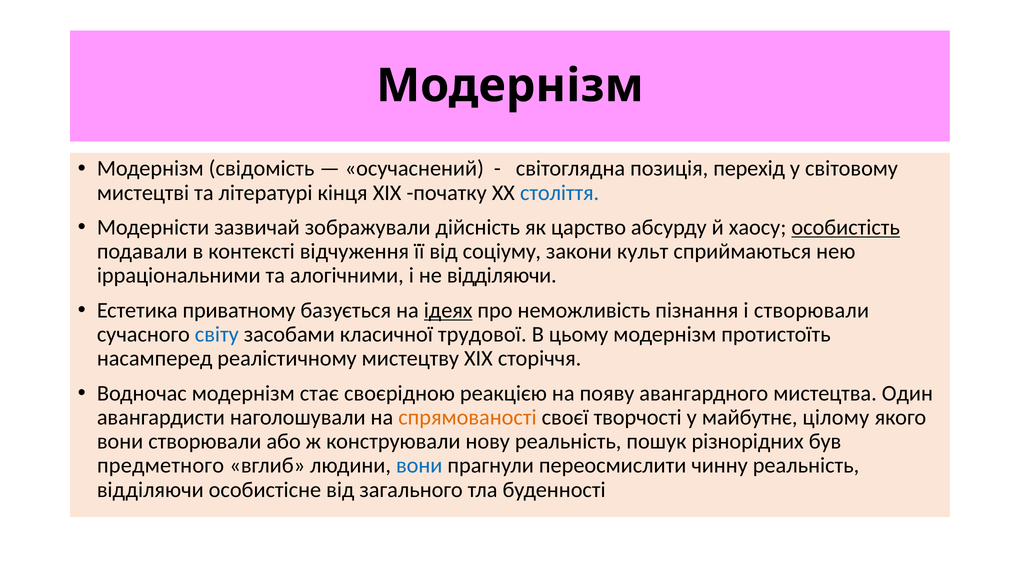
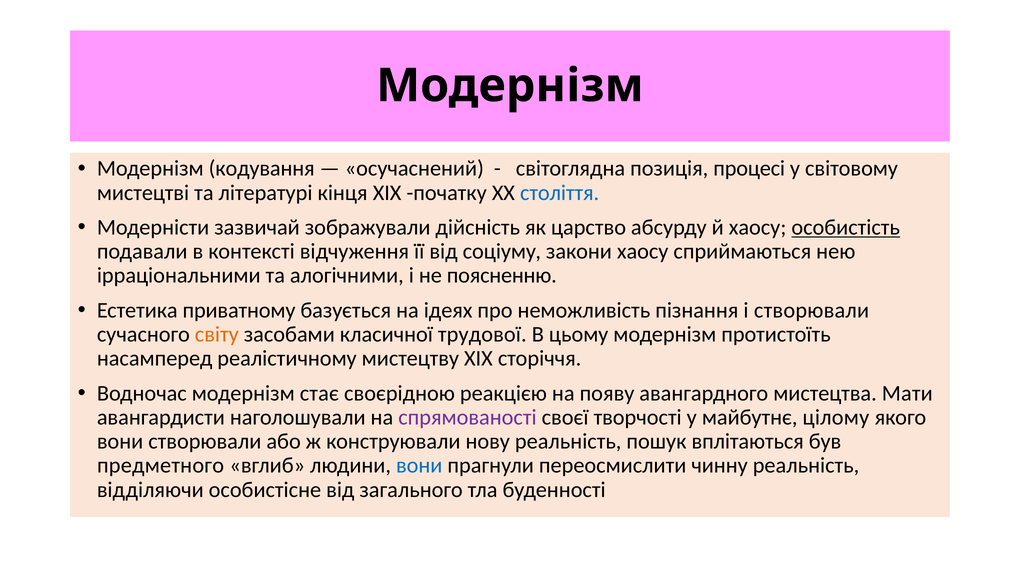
свідомість: свідомість -> кодування (262, 168)
перехід: перехід -> процесі (749, 168)
закони культ: культ -> хаосу (643, 251)
не відділяючи: відділяючи -> поясненню (502, 275)
ідеях underline: present -> none (448, 310)
світу colour: blue -> orange (217, 334)
Один: Один -> Мати (907, 393)
спрямованості colour: orange -> purple (467, 417)
різнорідних: різнорідних -> вплітаються (748, 441)
